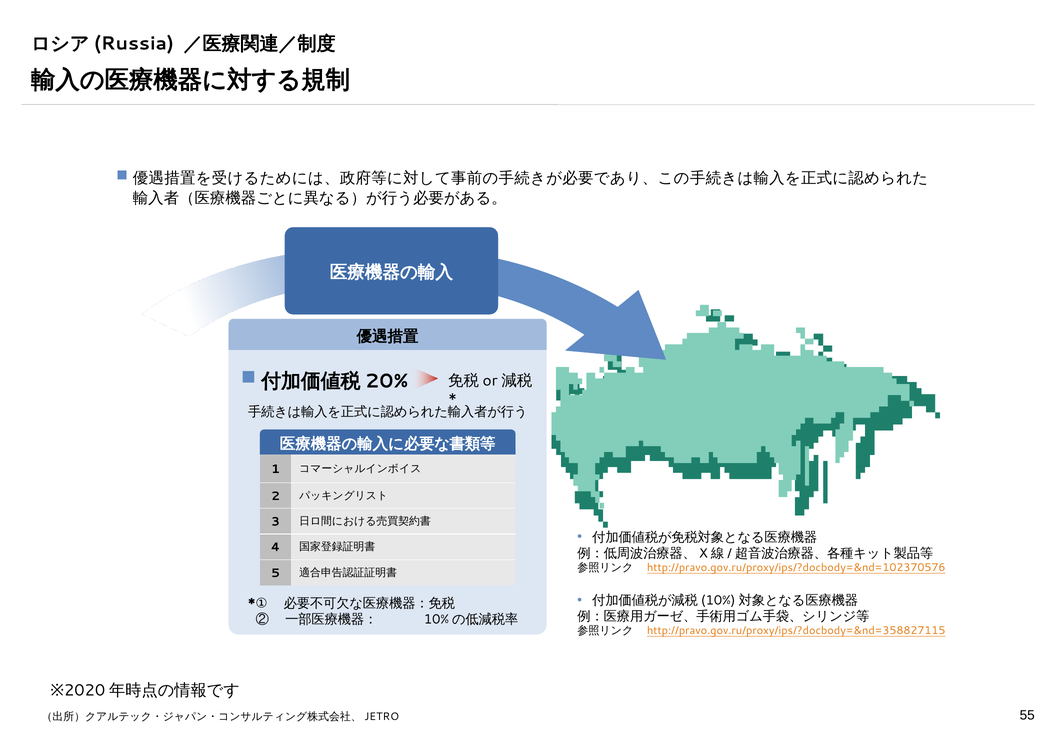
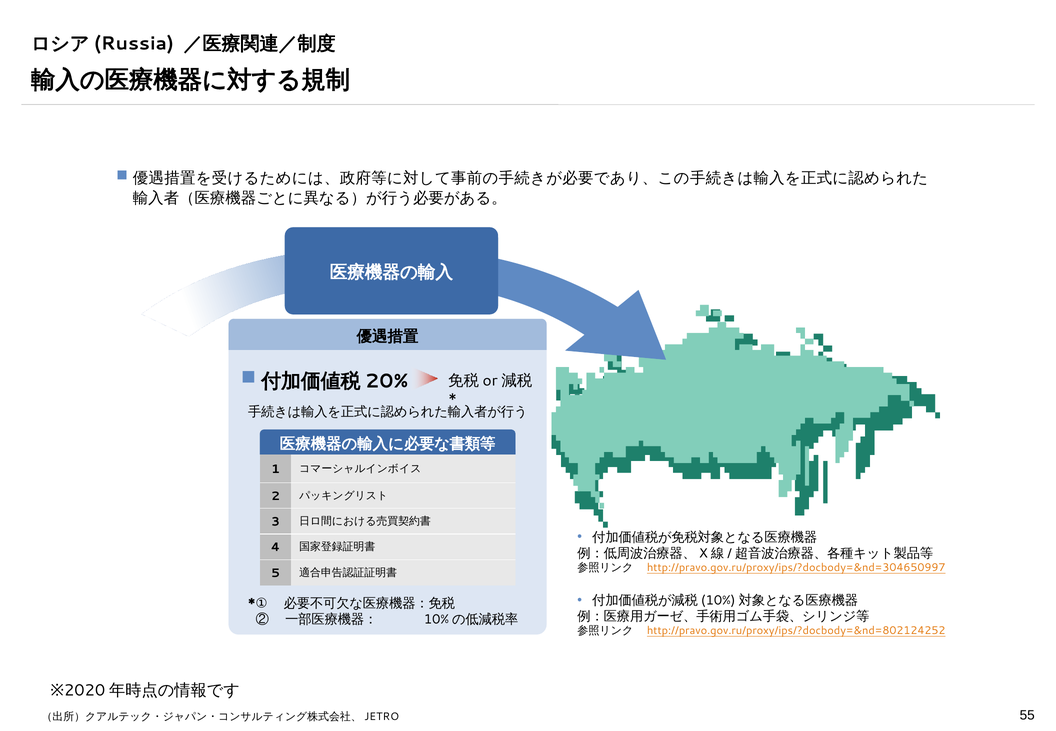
http://pravo.gov.ru/proxy/ips/?docbody=&nd=102370576: http://pravo.gov.ru/proxy/ips/?docbody=&nd=102370576 -> http://pravo.gov.ru/proxy/ips/?docbody=&nd=304650997 (796, 568)
http://pravo.gov.ru/proxy/ips/?docbody=&nd=358827115: http://pravo.gov.ru/proxy/ips/?docbody=&nd=358827115 -> http://pravo.gov.ru/proxy/ips/?docbody=&nd=802124252 (796, 631)
